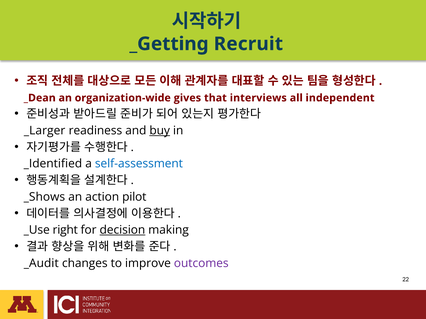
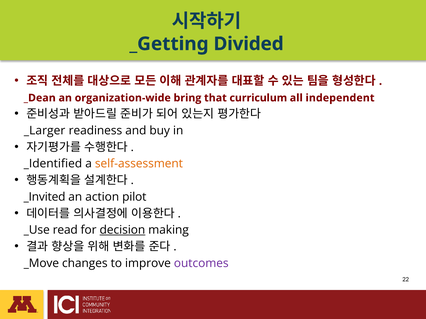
Recruit: Recruit -> Divided (249, 44)
gives: gives -> bring (187, 98)
interviews: interviews -> curriculum (258, 98)
buy underline: present -> none (160, 131)
self-assessment colour: blue -> orange (139, 164)
_Shows: _Shows -> _Invited (45, 197)
right: right -> read (65, 230)
_Audit: _Audit -> _Move (41, 264)
